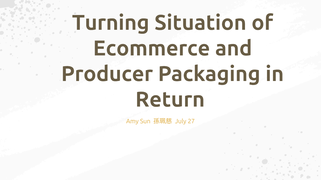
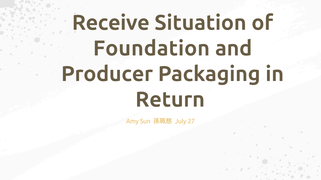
Turning: Turning -> Receive (111, 23)
Ecommerce: Ecommerce -> Foundation (151, 49)
